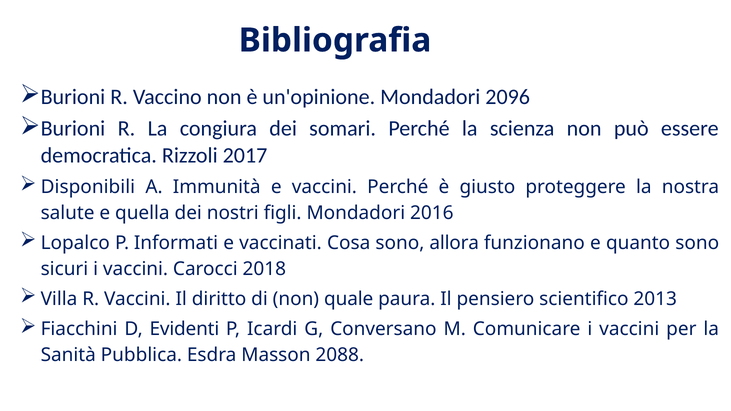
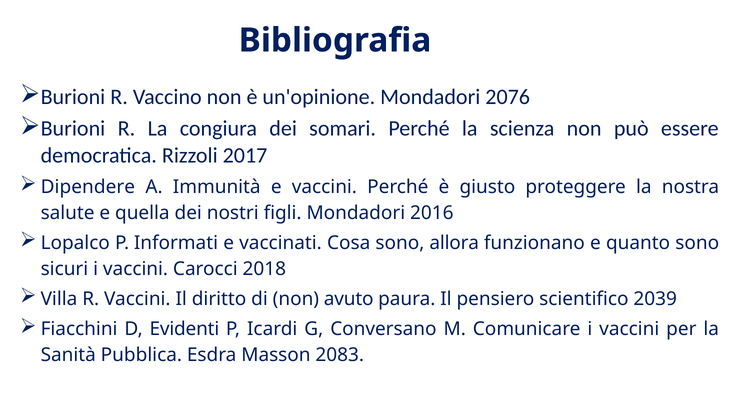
2096: 2096 -> 2076 (508, 97)
Disponibili: Disponibili -> Dipendere (88, 187)
quale: quale -> avuto (349, 299)
2013: 2013 -> 2039 (655, 299)
2088: 2088 -> 2083 (340, 355)
